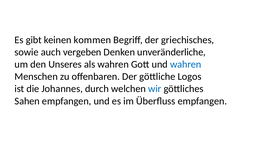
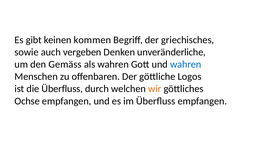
Unseres: Unseres -> Gemäss (65, 64)
die Johannes: Johannes -> Überfluss (62, 89)
wir colour: blue -> orange (155, 89)
Sahen: Sahen -> Ochse (27, 101)
